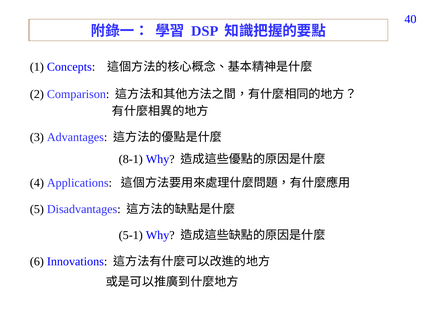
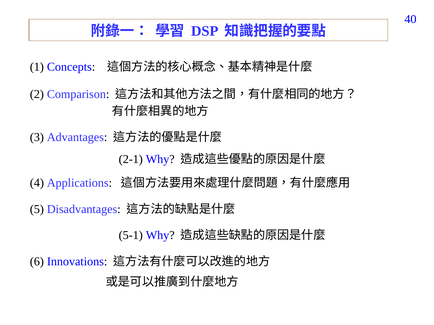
8-1: 8-1 -> 2-1 (131, 159)
